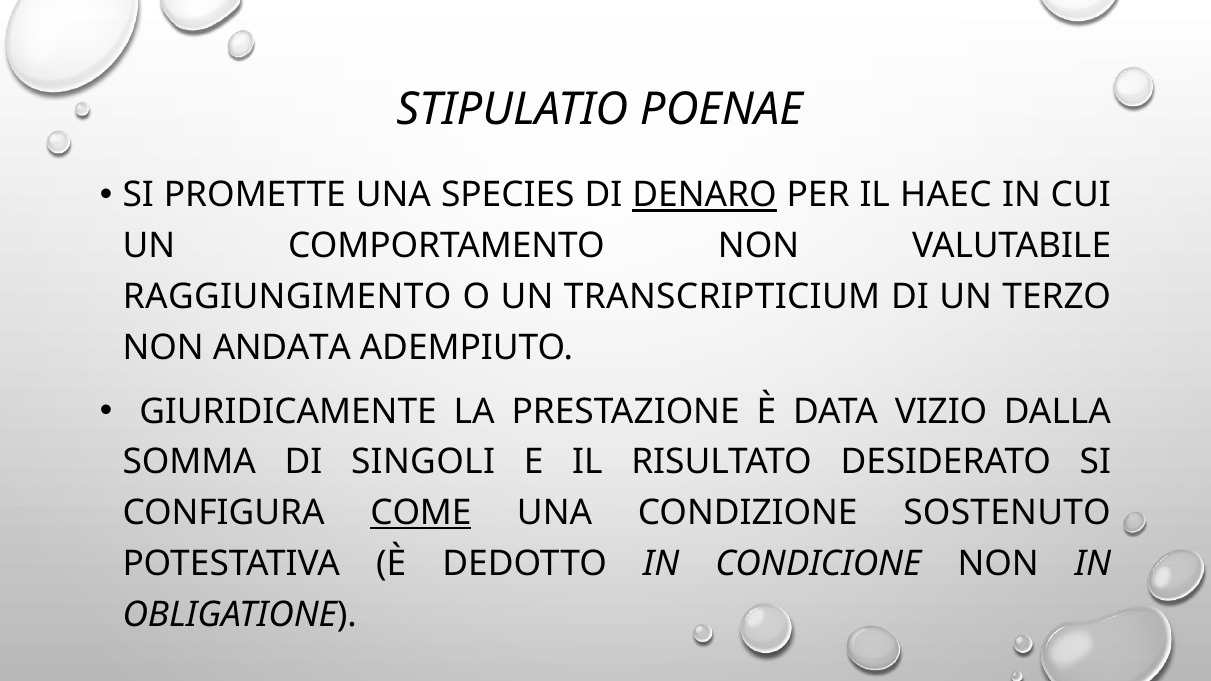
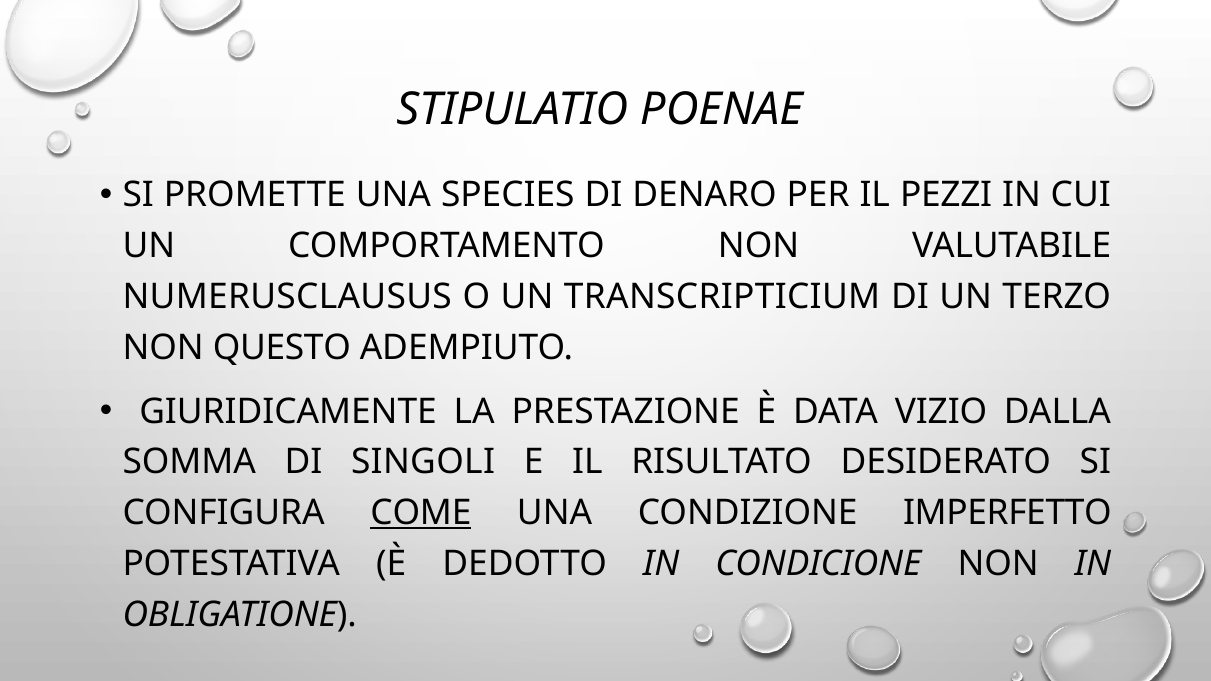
DENARO underline: present -> none (705, 195)
HAEC: HAEC -> PEZZI (946, 195)
RAGGIUNGIMENTO: RAGGIUNGIMENTO -> NUMERUSCLAUSUS (287, 297)
ANDATA: ANDATA -> QUESTO (282, 348)
SOSTENUTO: SOSTENUTO -> IMPERFETTO (1007, 513)
